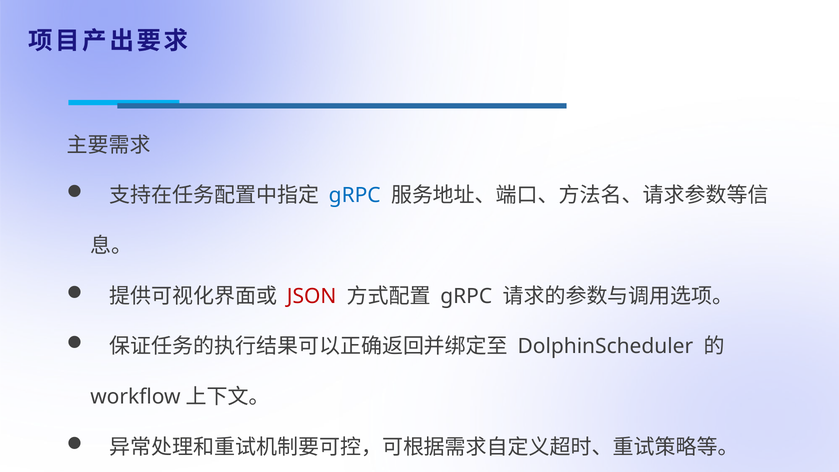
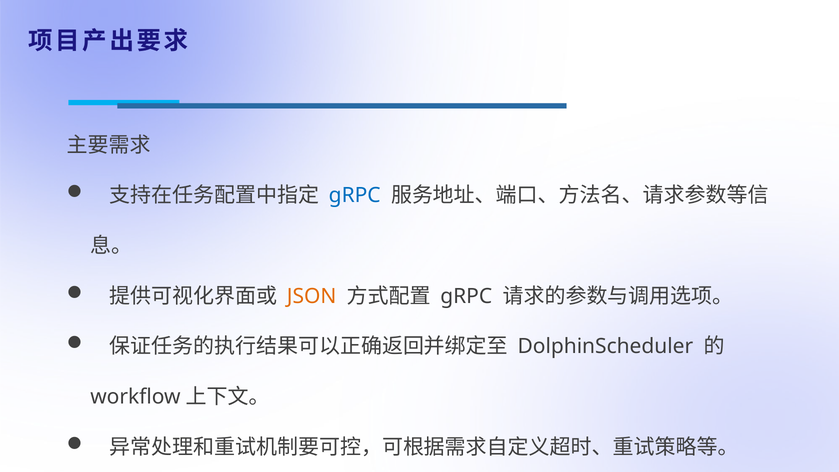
JSON colour: red -> orange (312, 296)
